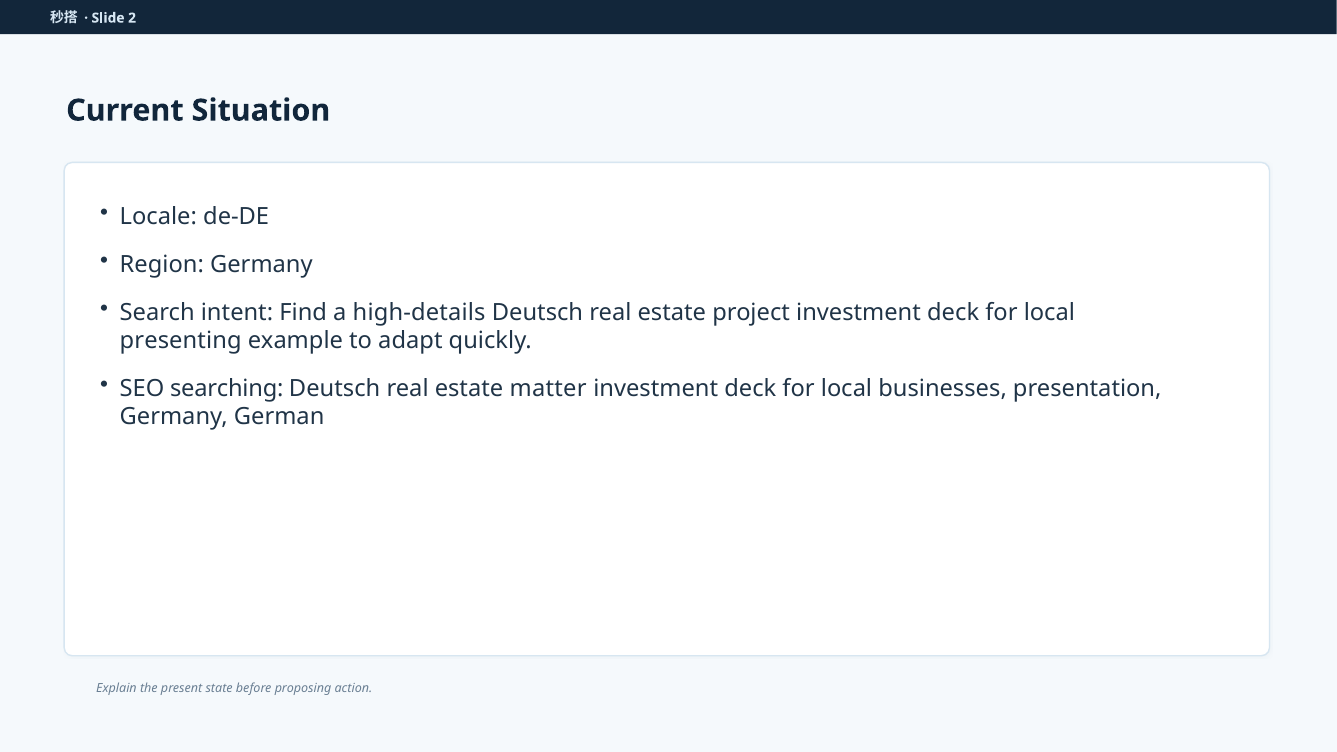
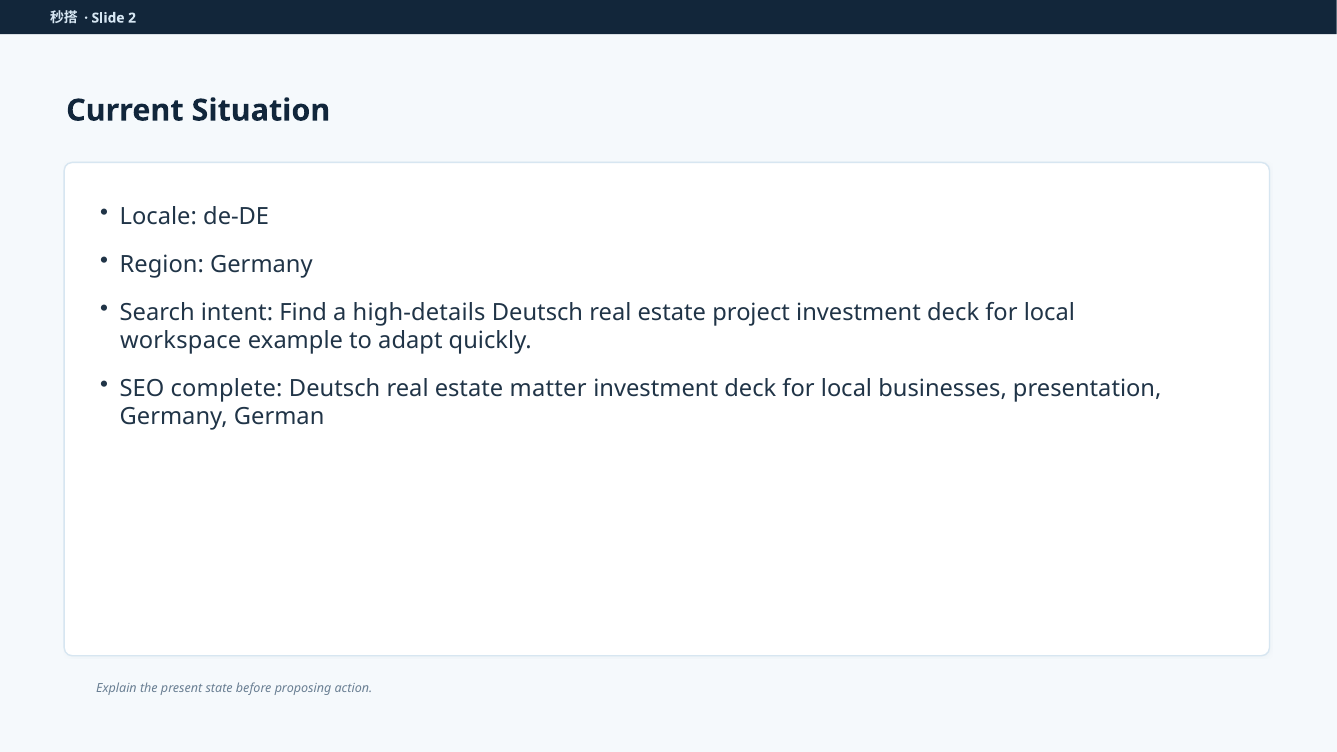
presenting: presenting -> workspace (181, 341)
searching: searching -> complete (227, 389)
